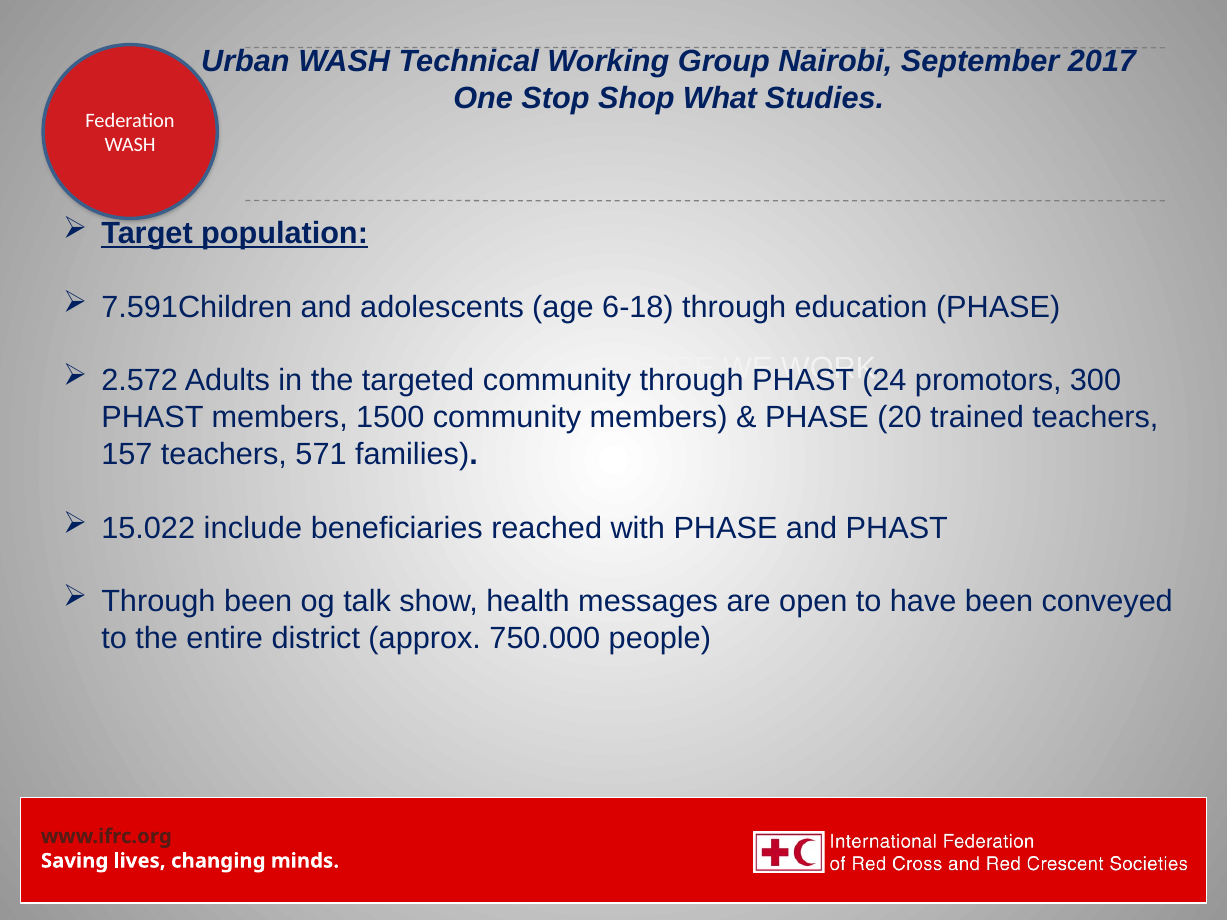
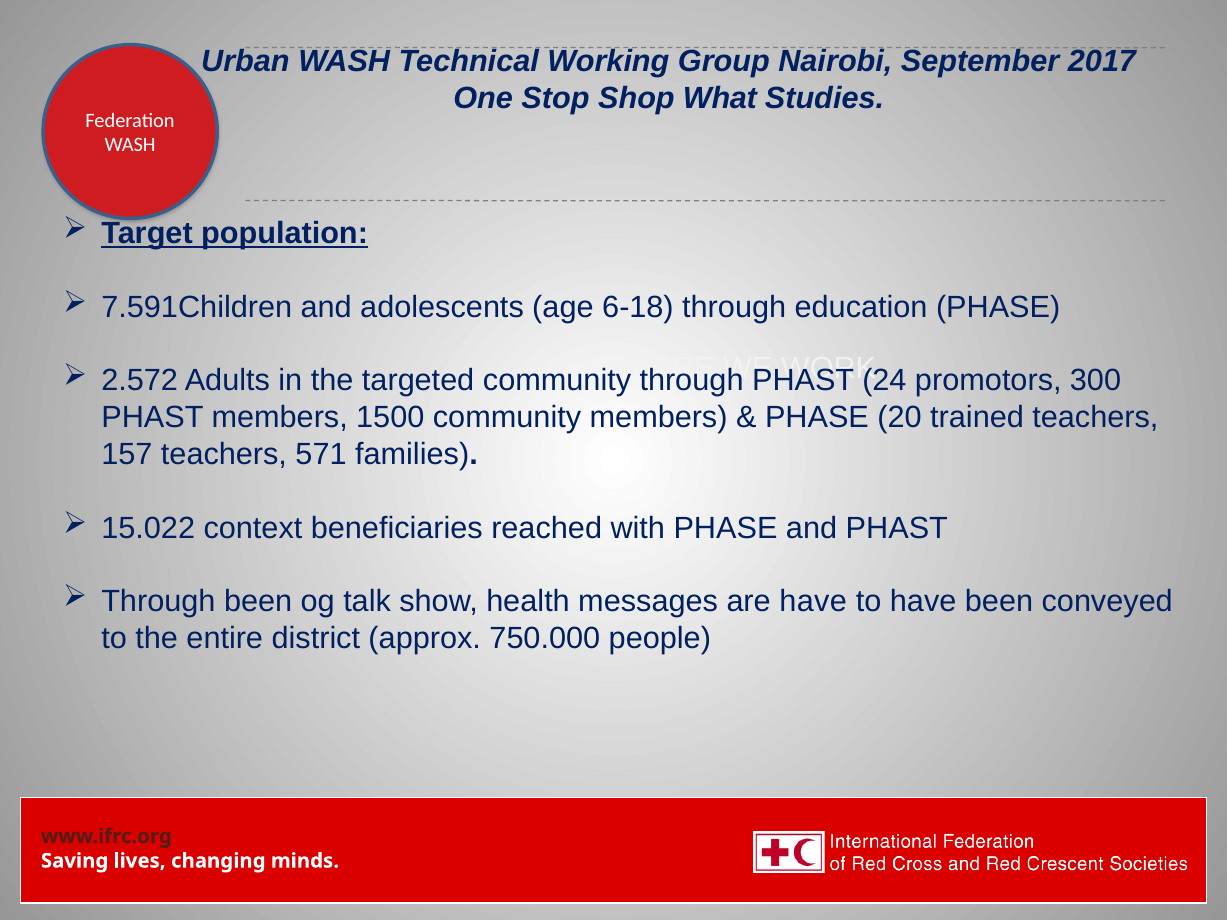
include: include -> context (253, 528)
are open: open -> have (813, 602)
